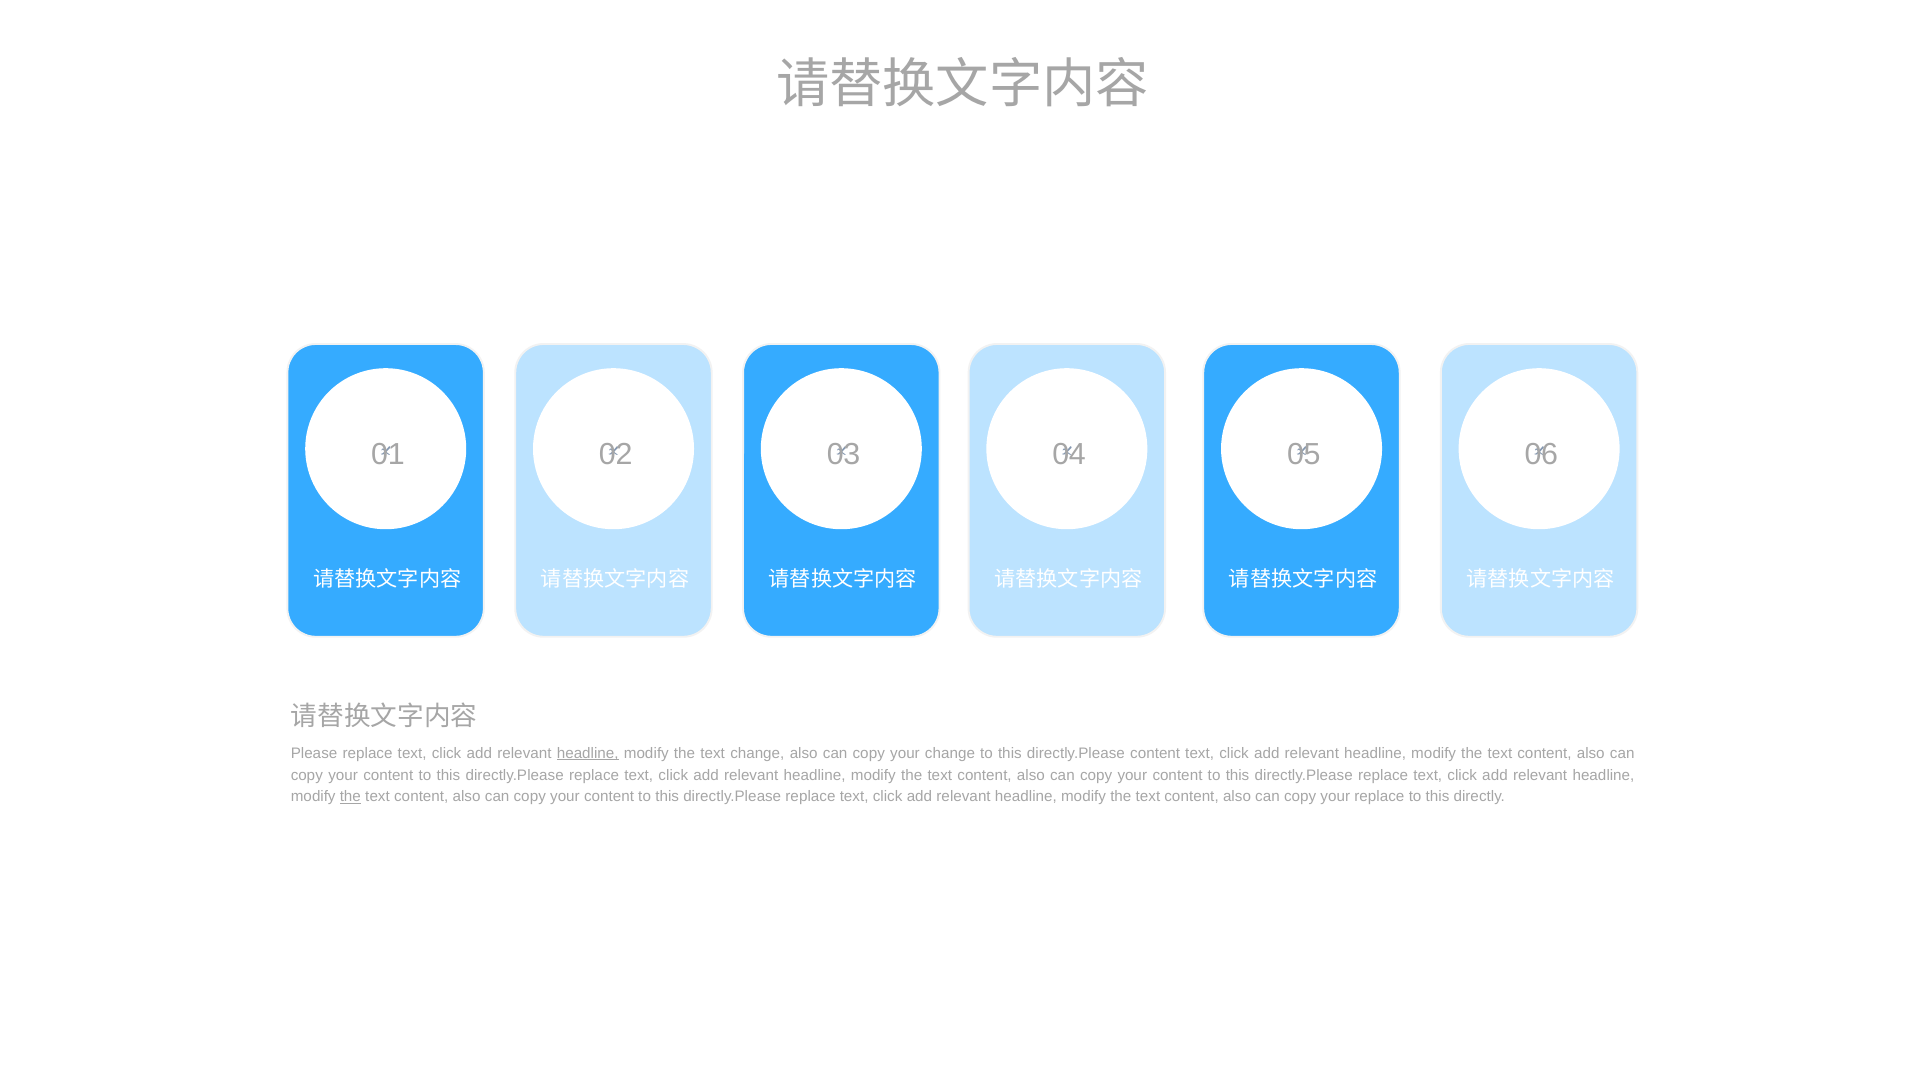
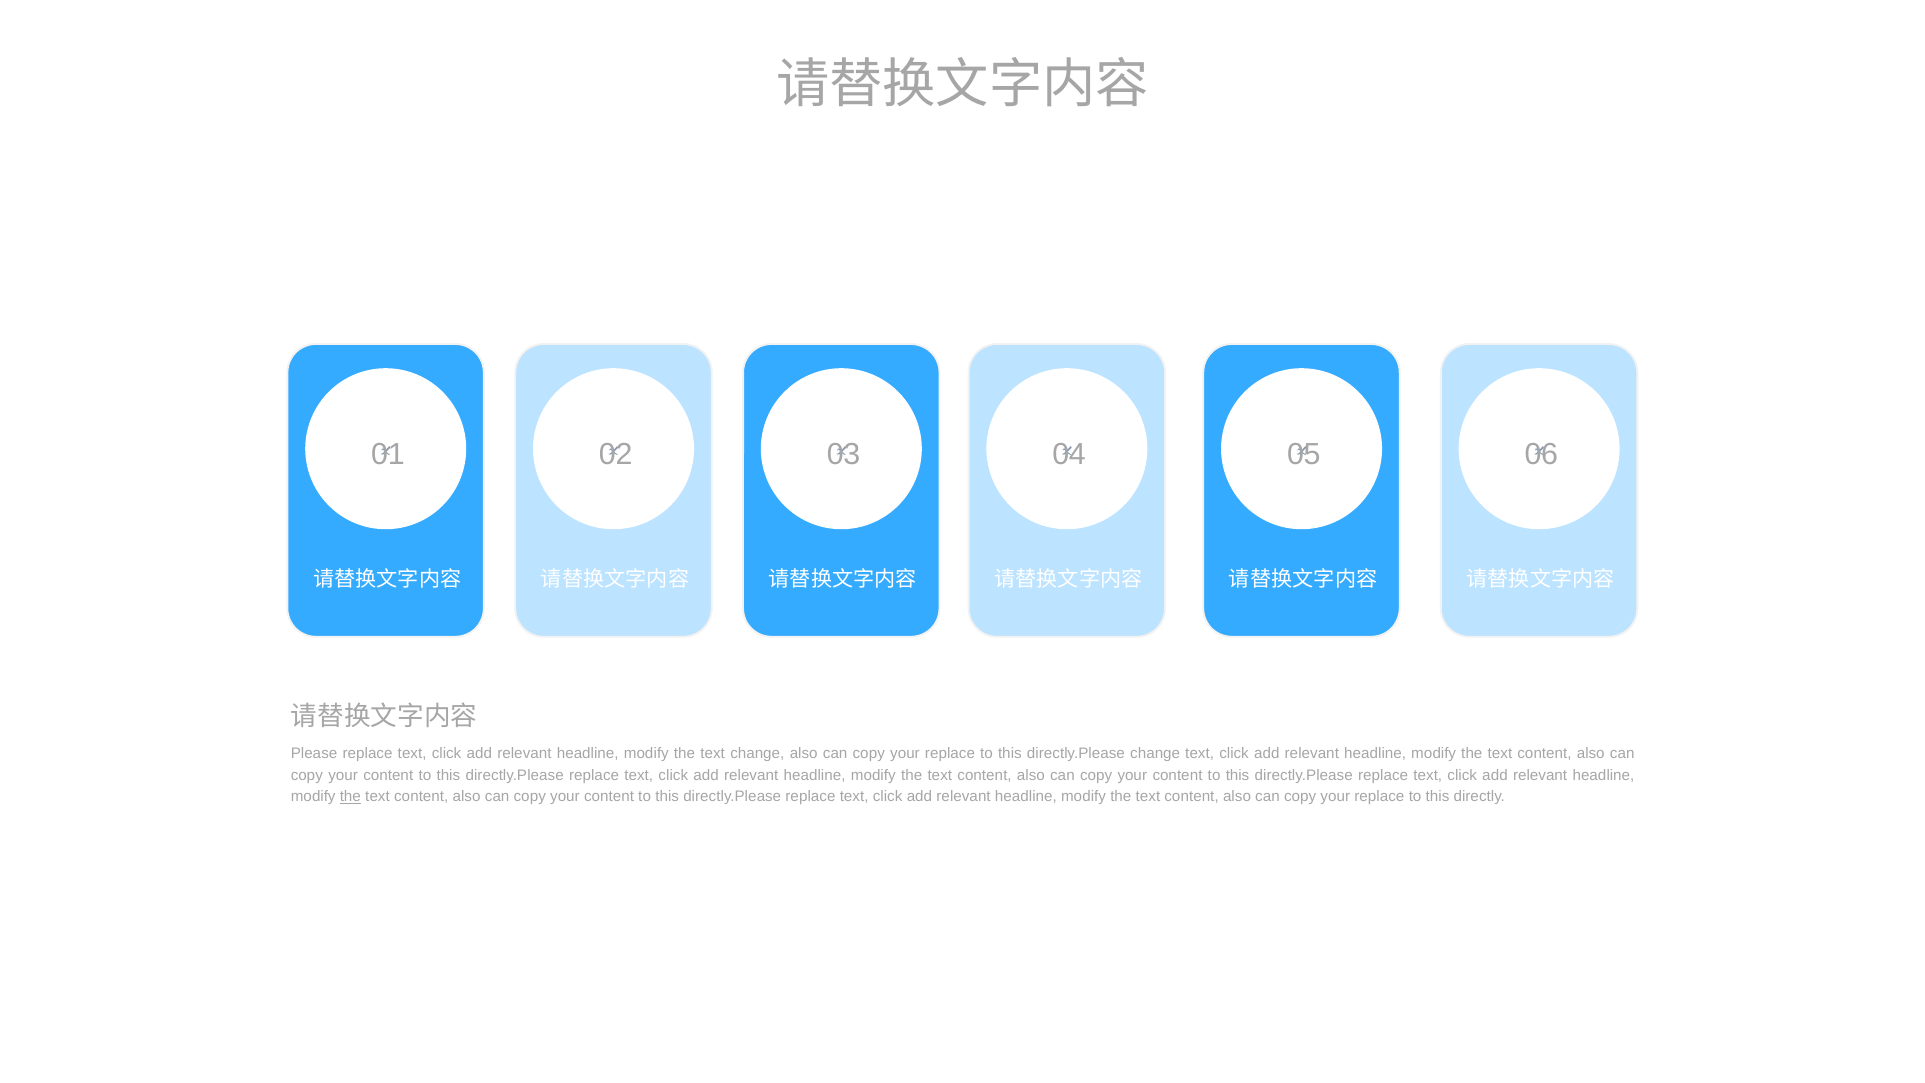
headline underline: present -> none (588, 753)
change: change -> replace (950, 753)
directly.Please content: content -> change (1155, 753)
